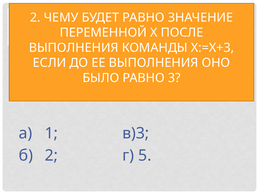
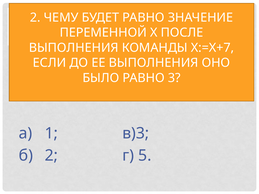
Х:=Х+3: Х:=Х+3 -> Х:=Х+7 (212, 48)
